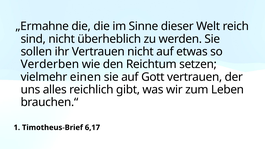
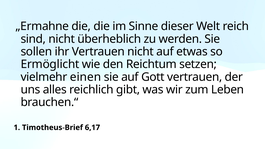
Verderben: Verderben -> Ermöglicht (50, 64)
